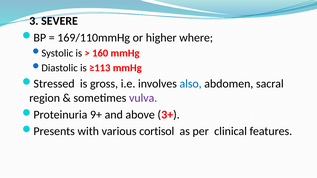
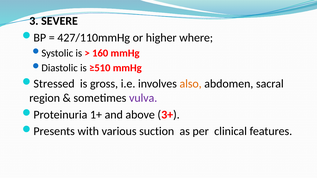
169/110mmHg: 169/110mmHg -> 427/110mmHg (94, 38)
≥113: ≥113 -> ≥510 (100, 68)
also colour: blue -> orange (191, 84)
9+: 9+ -> 1+ (96, 115)
cortisol: cortisol -> suction (157, 131)
